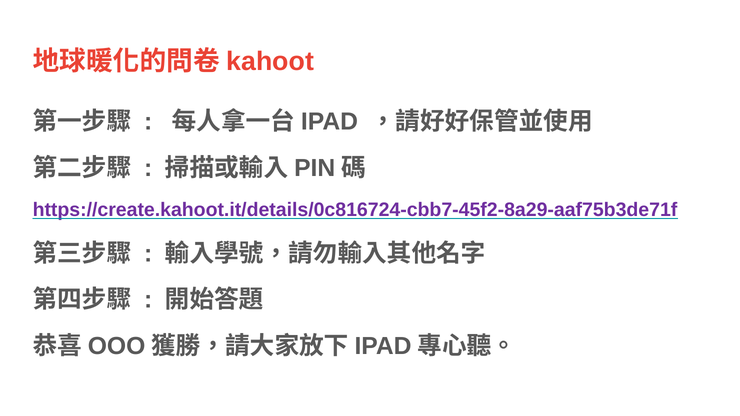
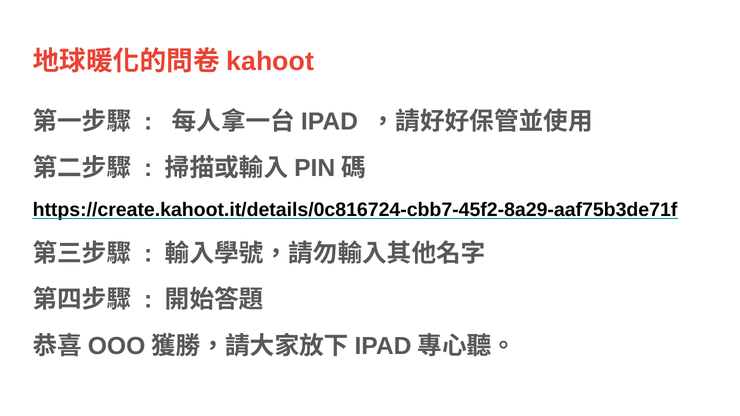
https://create.kahoot.it/details/0c816724-cbb7-45f2-8a29-aaf75b3de71f colour: purple -> black (355, 210)
